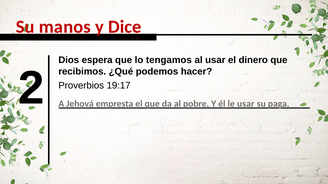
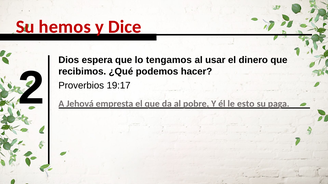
manos: manos -> hemos (65, 27)
le usar: usar -> esto (246, 104)
